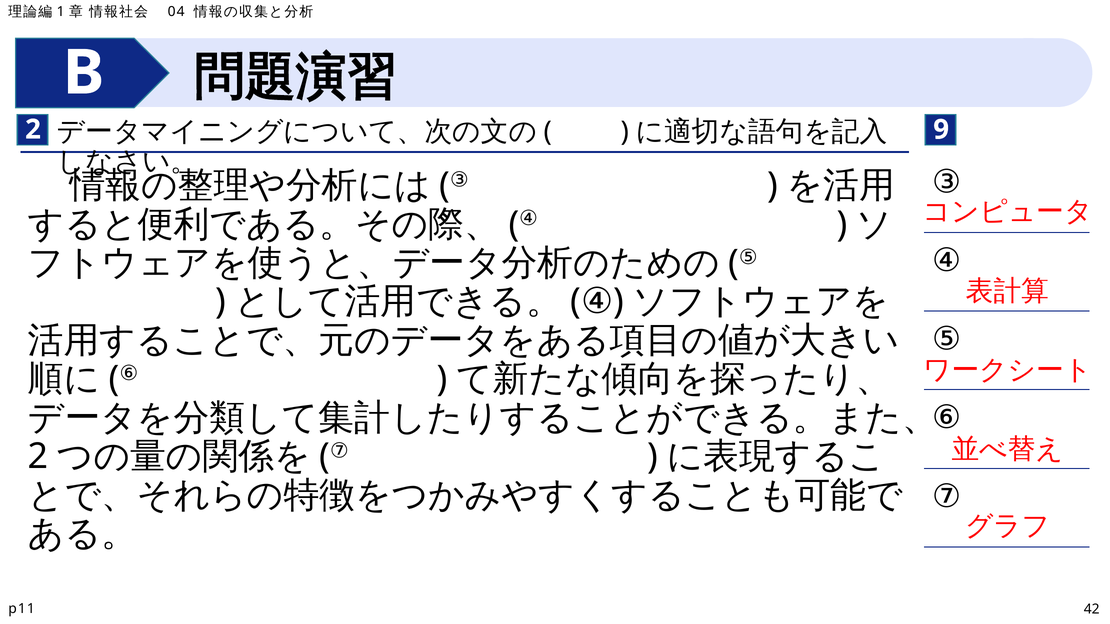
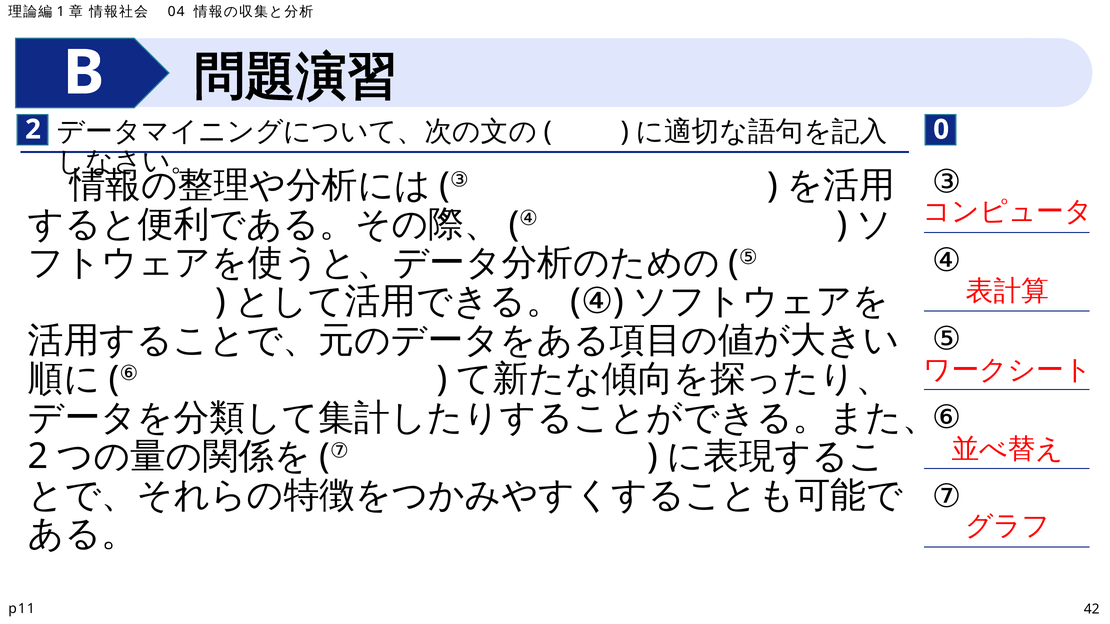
9: 9 -> 0 (941, 130)
